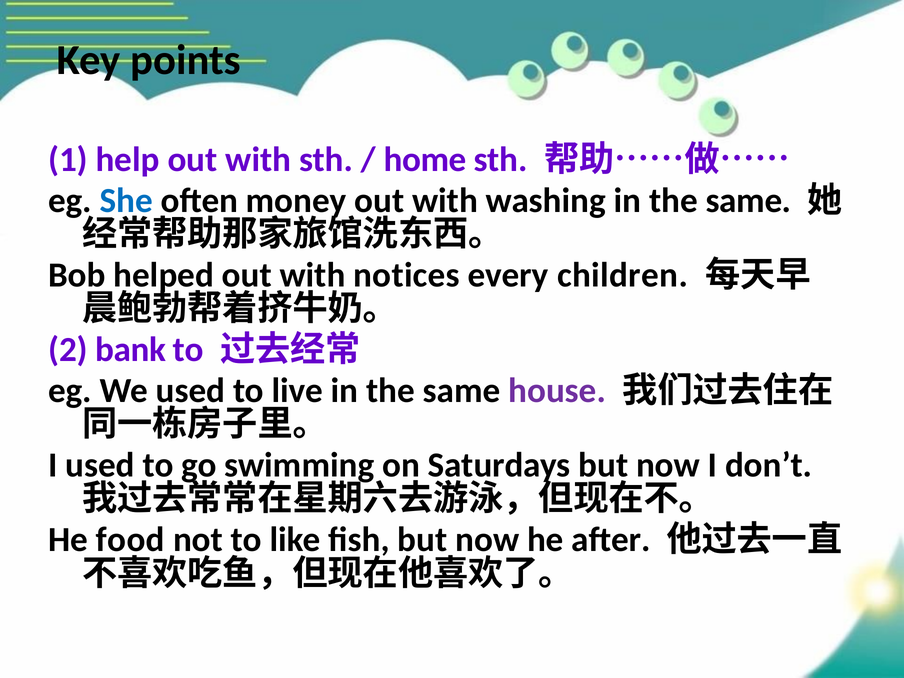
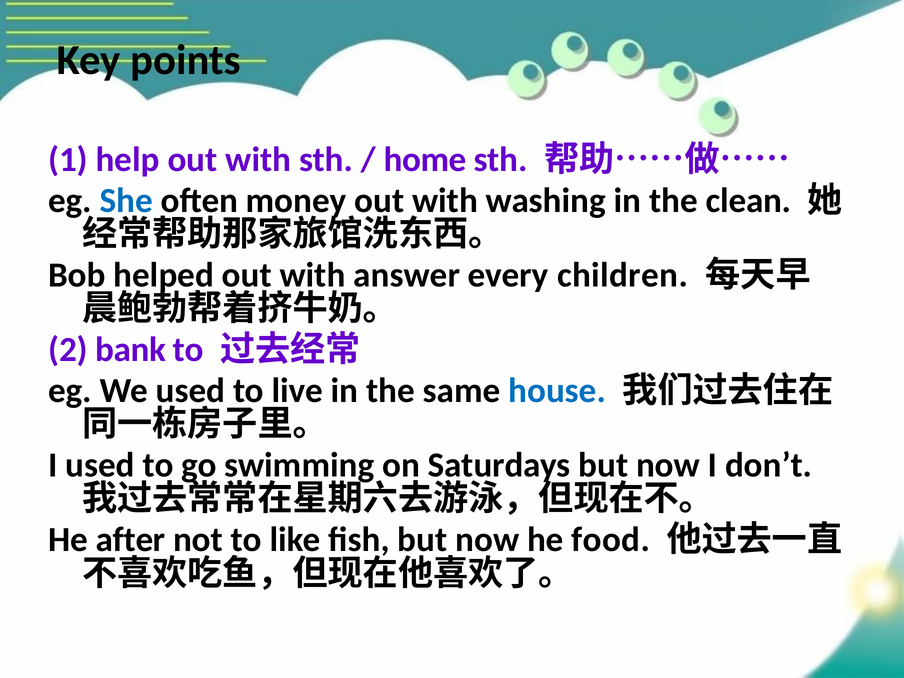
washing in the same: same -> clean (748, 200)
notices: notices -> answer (407, 275)
house colour: purple -> blue (557, 390)
food: food -> after (131, 540)
after: after -> food (611, 540)
